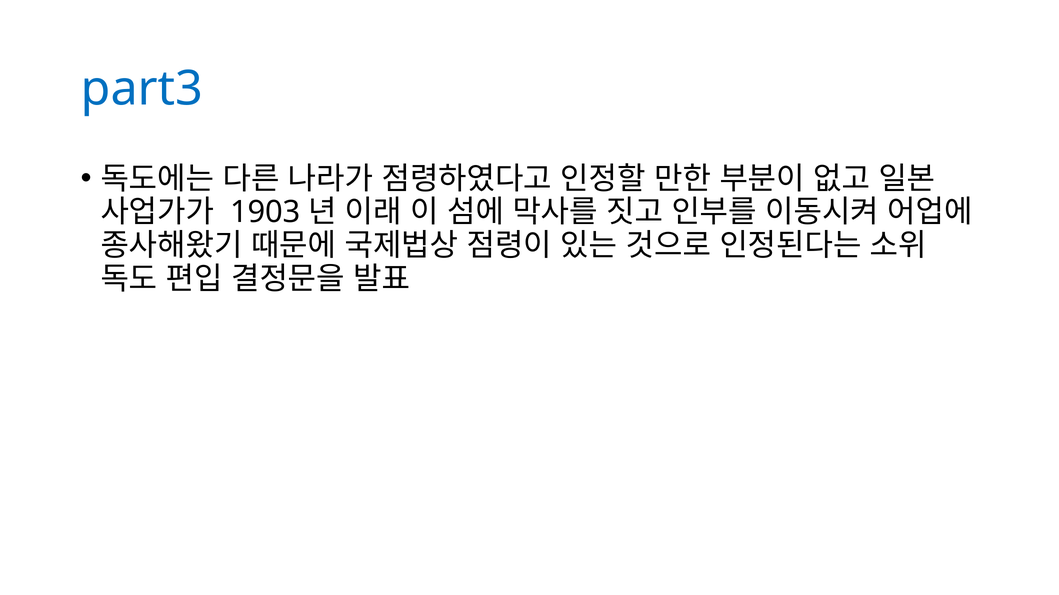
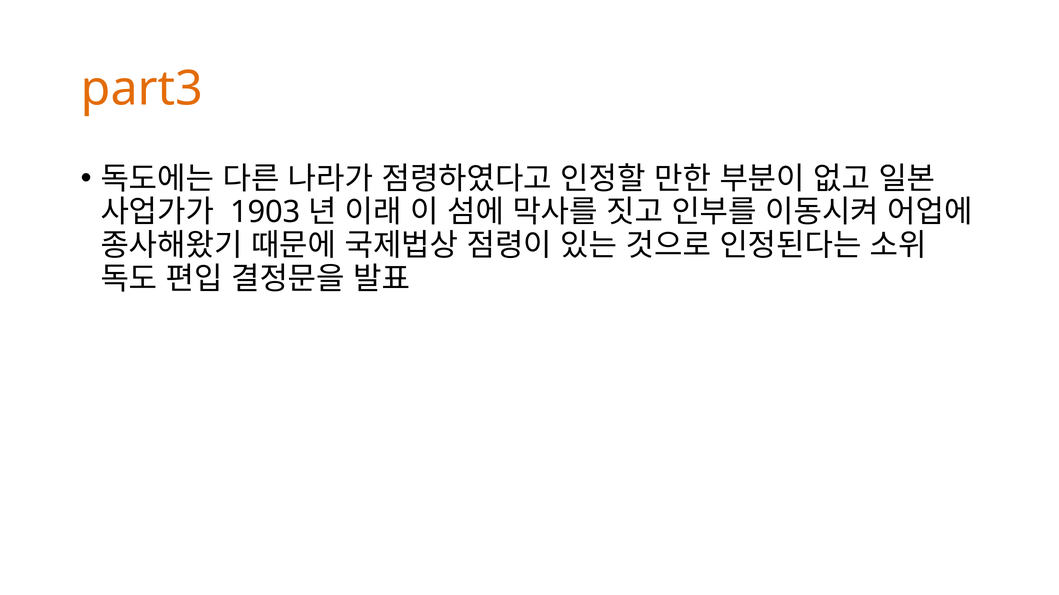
part3 colour: blue -> orange (142, 89)
